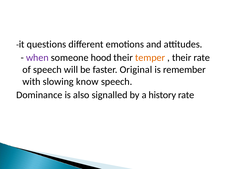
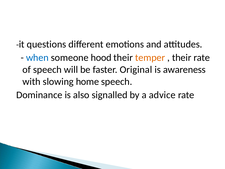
when colour: purple -> blue (37, 58)
remember: remember -> awareness (184, 70)
know: know -> home (87, 82)
history: history -> advice (162, 95)
